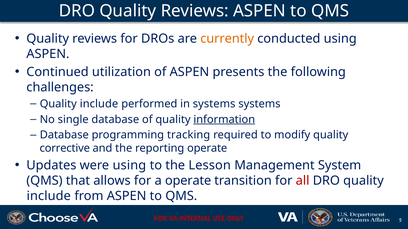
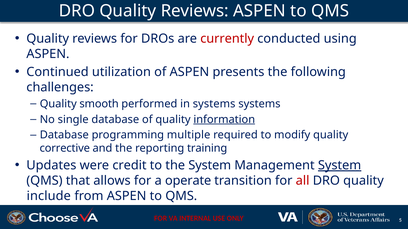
currently colour: orange -> red (227, 39)
include: include -> smooth (99, 104)
tracking: tracking -> multiple (189, 135)
reporting operate: operate -> training (207, 149)
were using: using -> credit (129, 166)
the Lesson: Lesson -> System (210, 166)
System underline: none -> present (340, 166)
